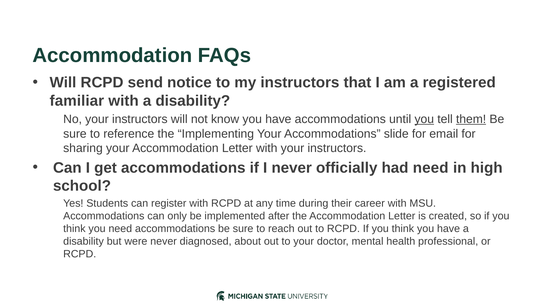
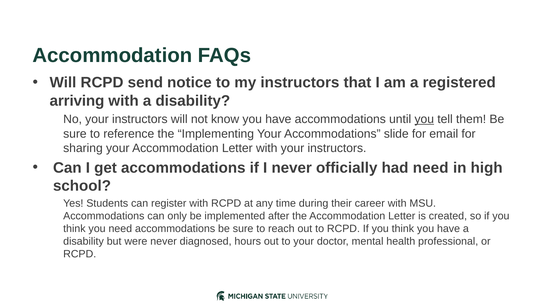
familiar: familiar -> arriving (77, 101)
them underline: present -> none (471, 119)
about: about -> hours (248, 241)
